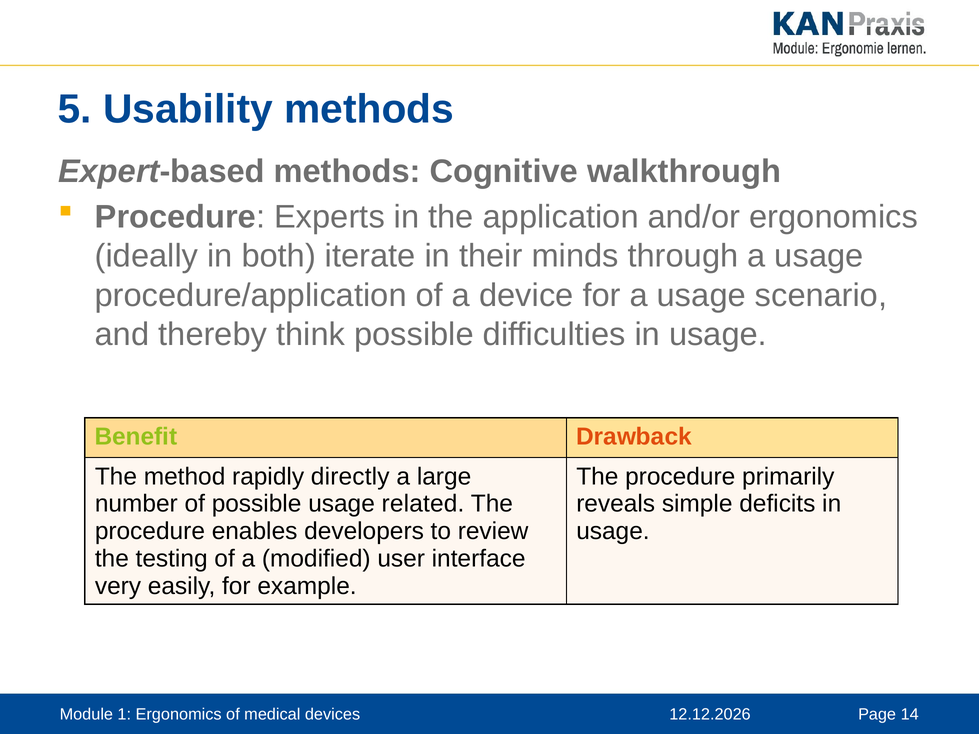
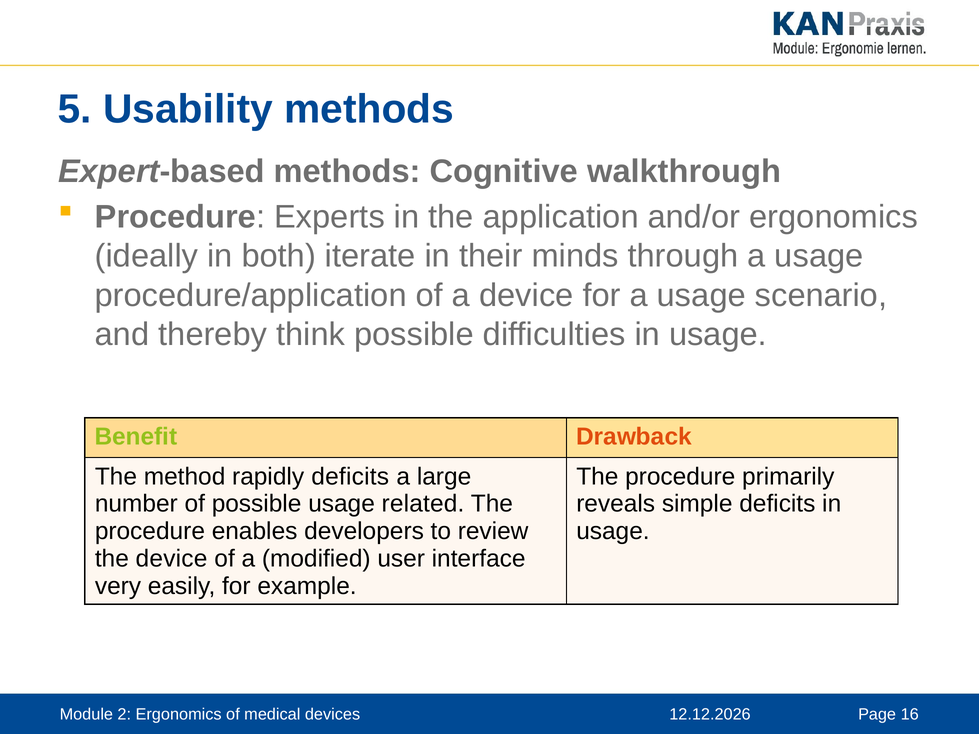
rapidly directly: directly -> deficits (350, 477)
the testing: testing -> device (172, 559)
1: 1 -> 2 (124, 714)
14: 14 -> 16 (910, 714)
